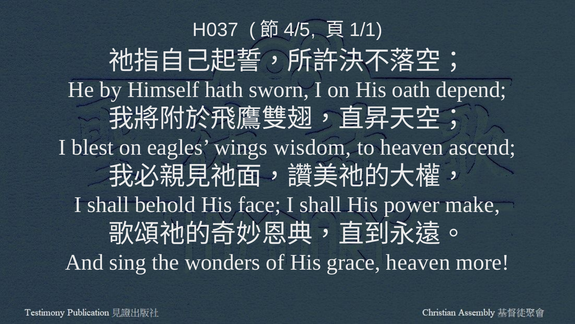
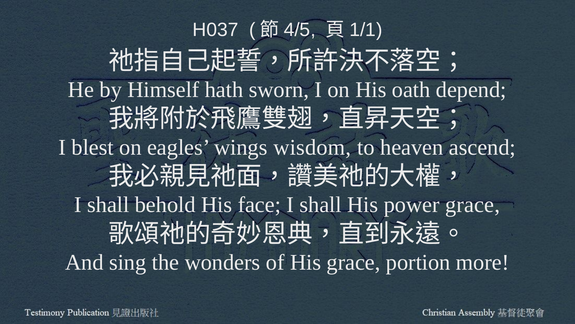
power make: make -> grace (473, 205)
grace heaven: heaven -> portion (418, 262)
